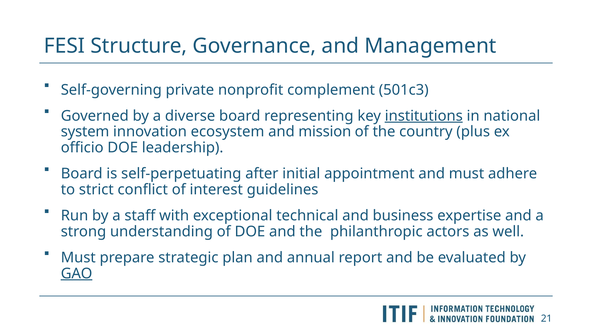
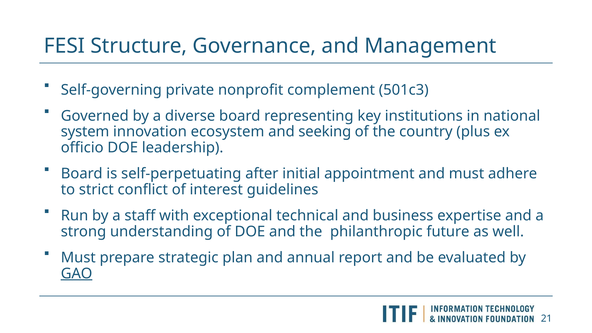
institutions underline: present -> none (424, 116)
mission: mission -> seeking (325, 132)
actors: actors -> future (448, 232)
